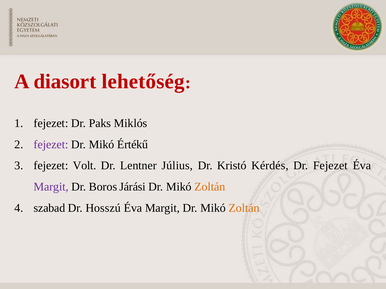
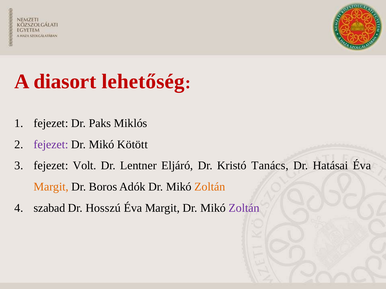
Értékű: Értékű -> Kötött (133, 145)
Július: Július -> Eljáró (177, 166)
Kérdés: Kérdés -> Tanács (270, 166)
Dr Fejezet: Fejezet -> Hatásai (330, 166)
Margit colour: purple -> orange (51, 187)
Járási: Járási -> Adók (132, 187)
Zoltán colour: orange -> purple (244, 208)
